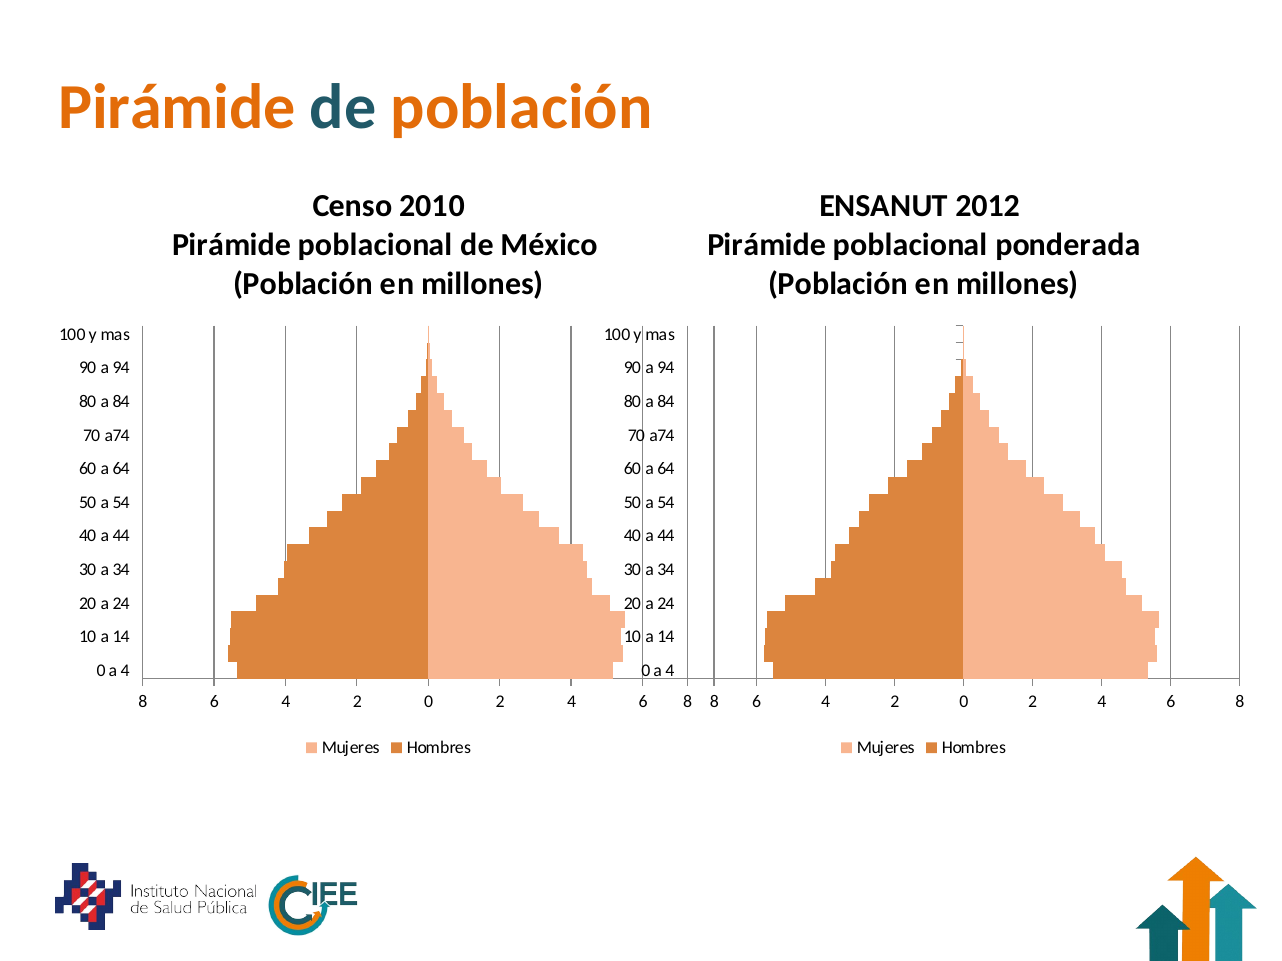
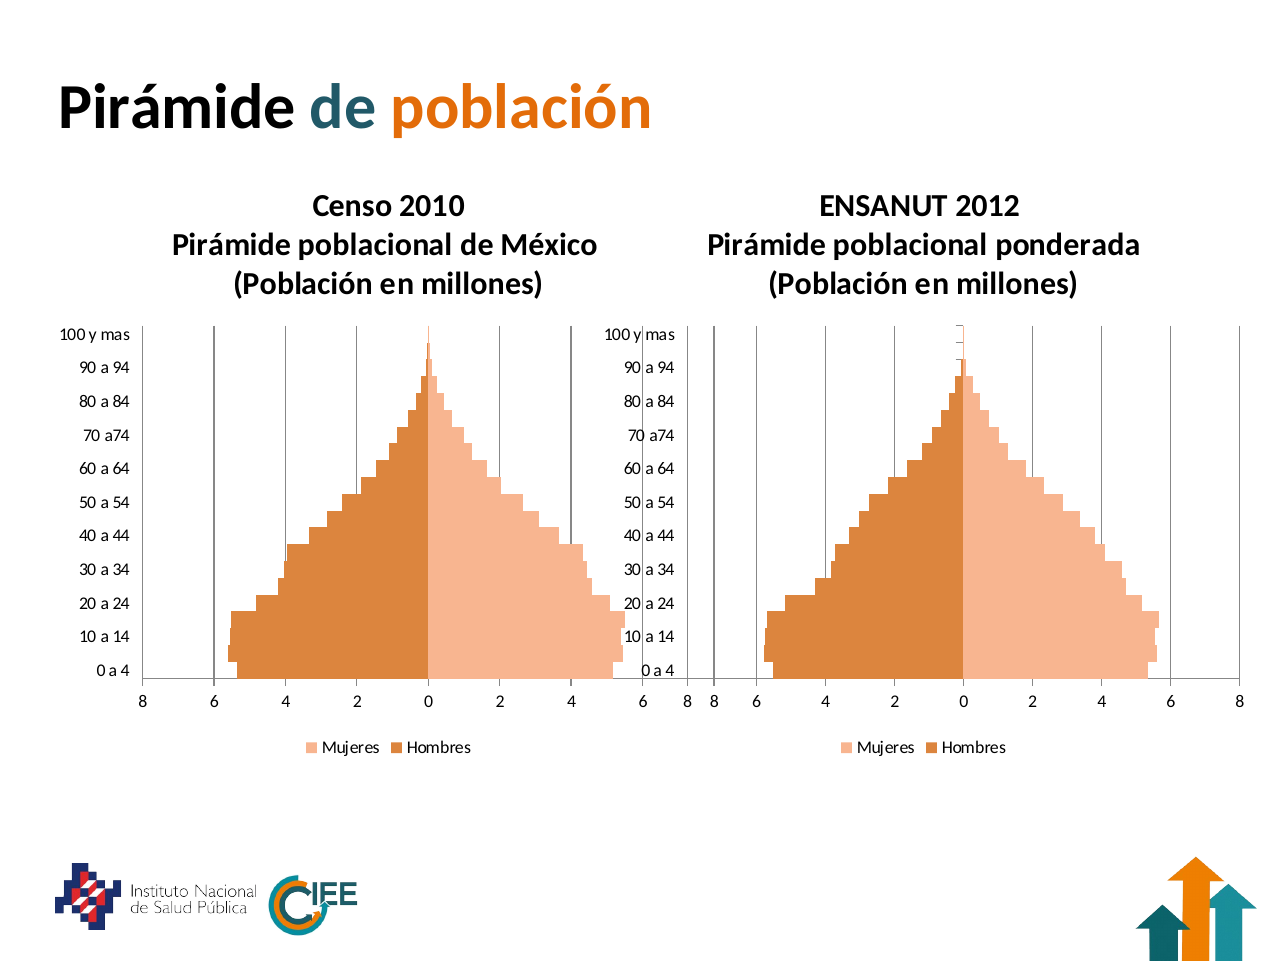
Pirámide colour: orange -> black (177, 107)
